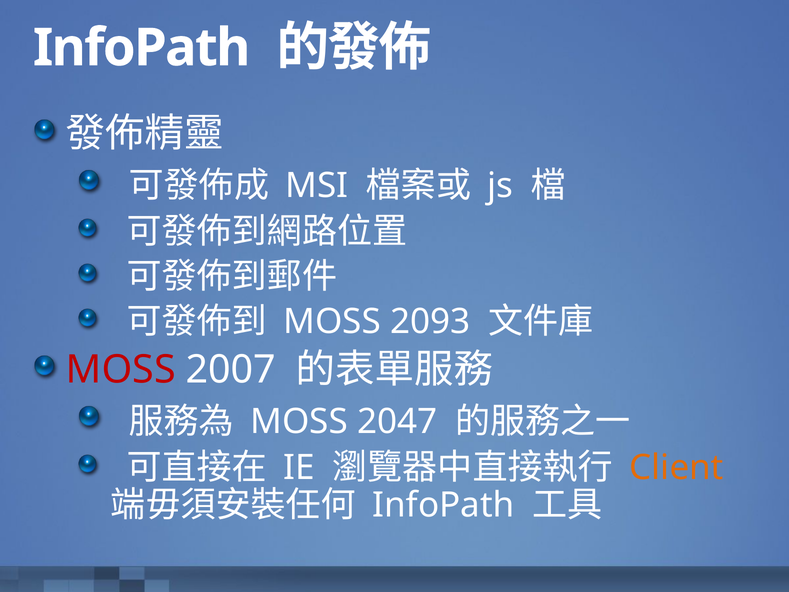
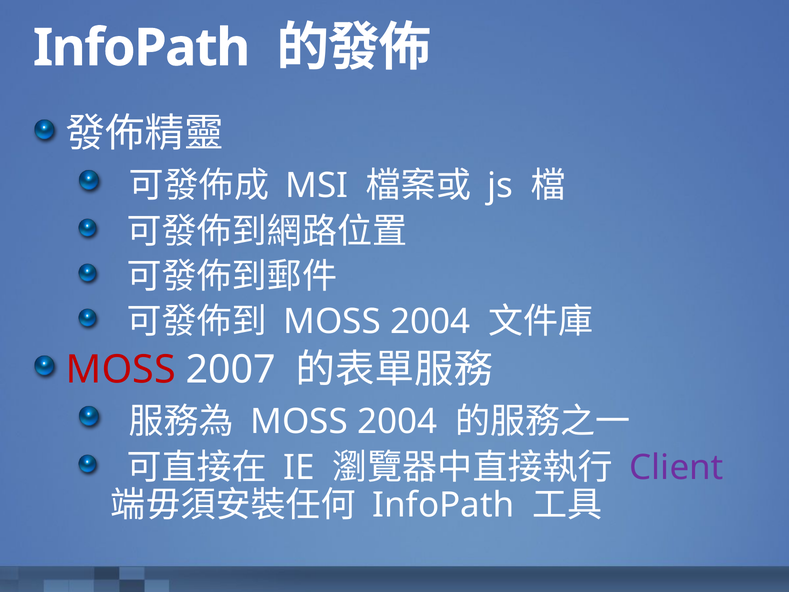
2093: 2093 -> 2004 (430, 321)
2047: 2047 -> 2004 (397, 421)
Client colour: orange -> purple (676, 467)
